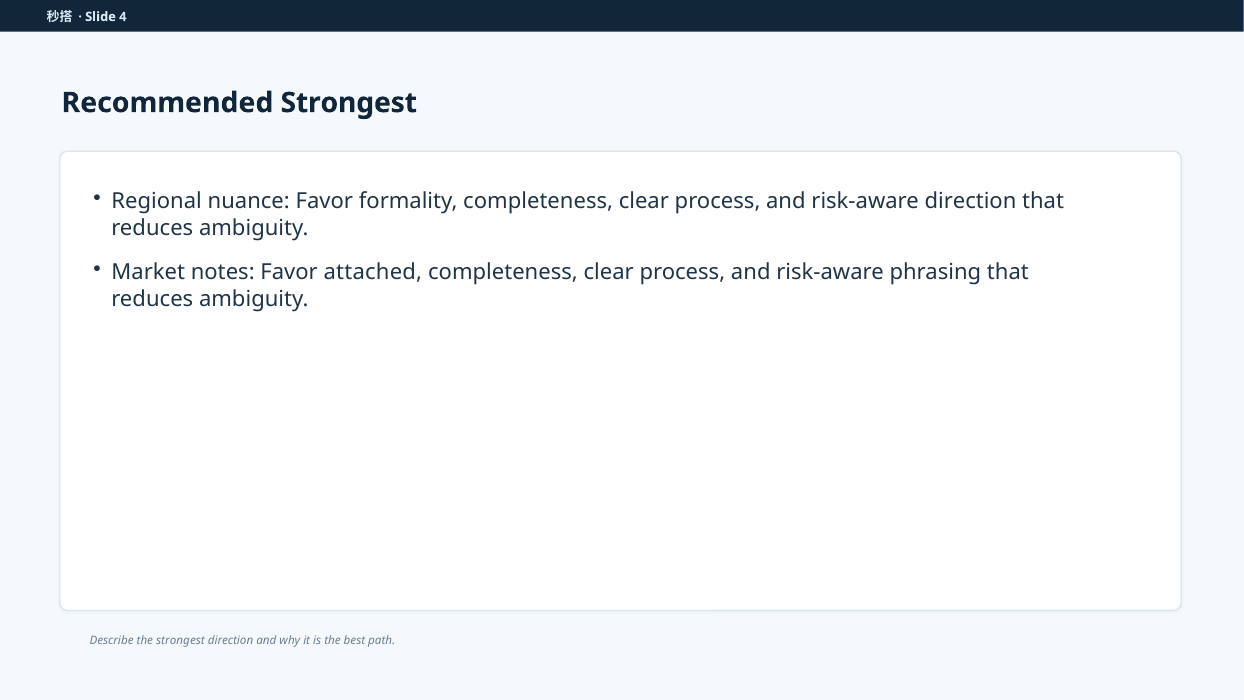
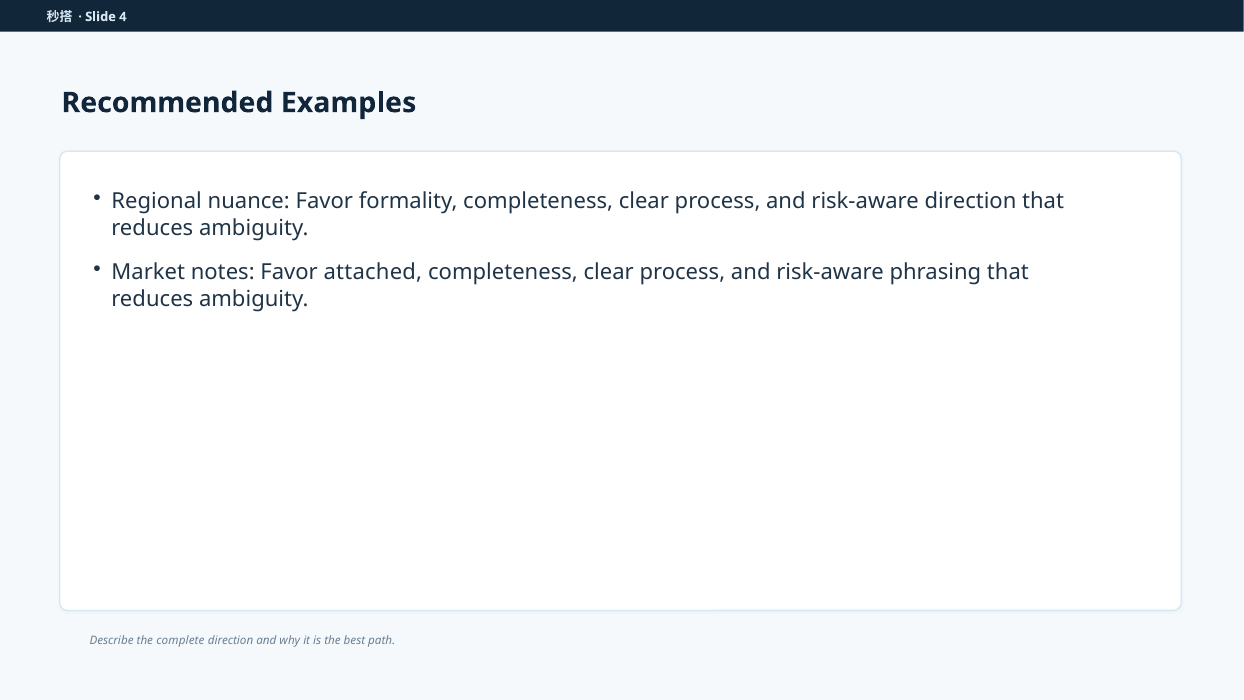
Recommended Strongest: Strongest -> Examples (349, 103)
the strongest: strongest -> complete (180, 641)
